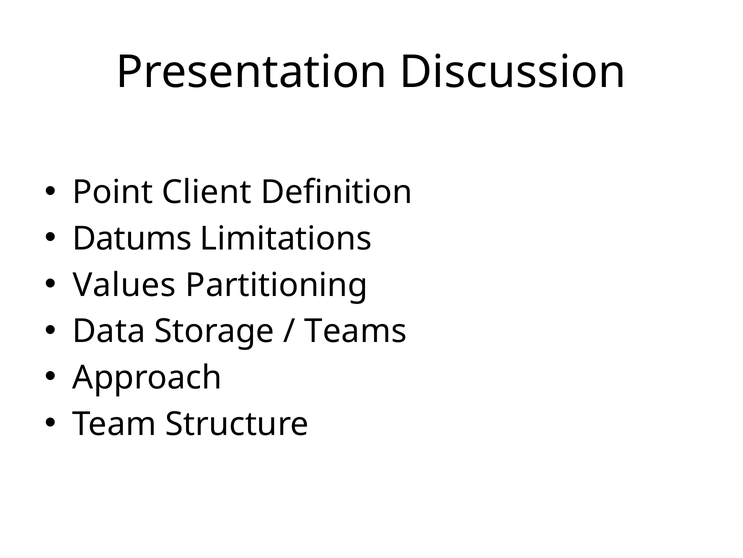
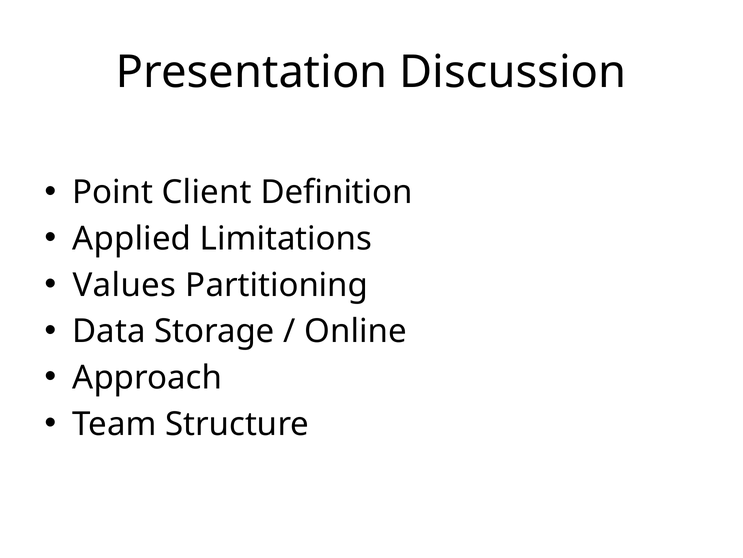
Datums: Datums -> Applied (132, 238)
Teams: Teams -> Online (356, 331)
